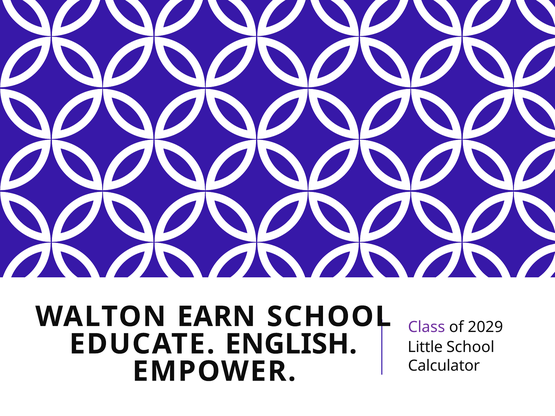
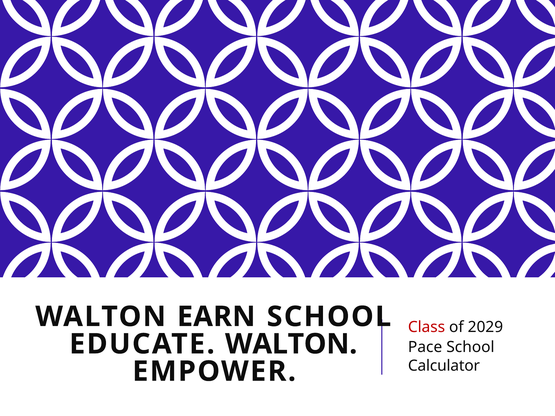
Class colour: purple -> red (427, 327)
EDUCATE ENGLISH: ENGLISH -> WALTON (291, 344)
Little: Little -> Pace (425, 347)
